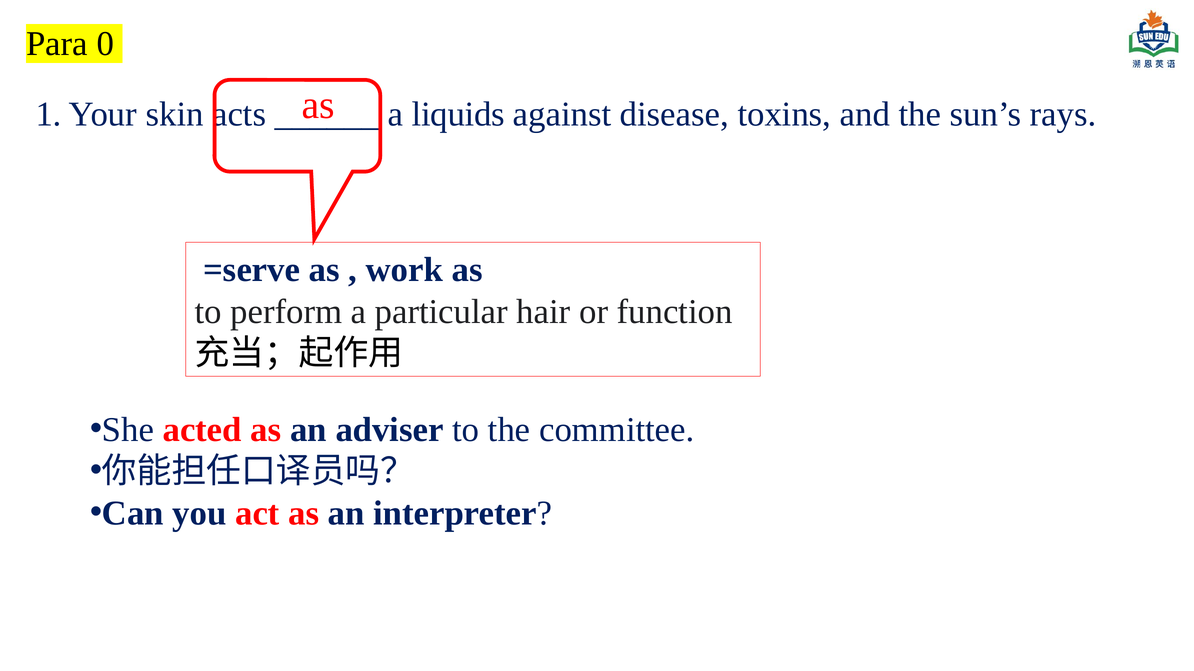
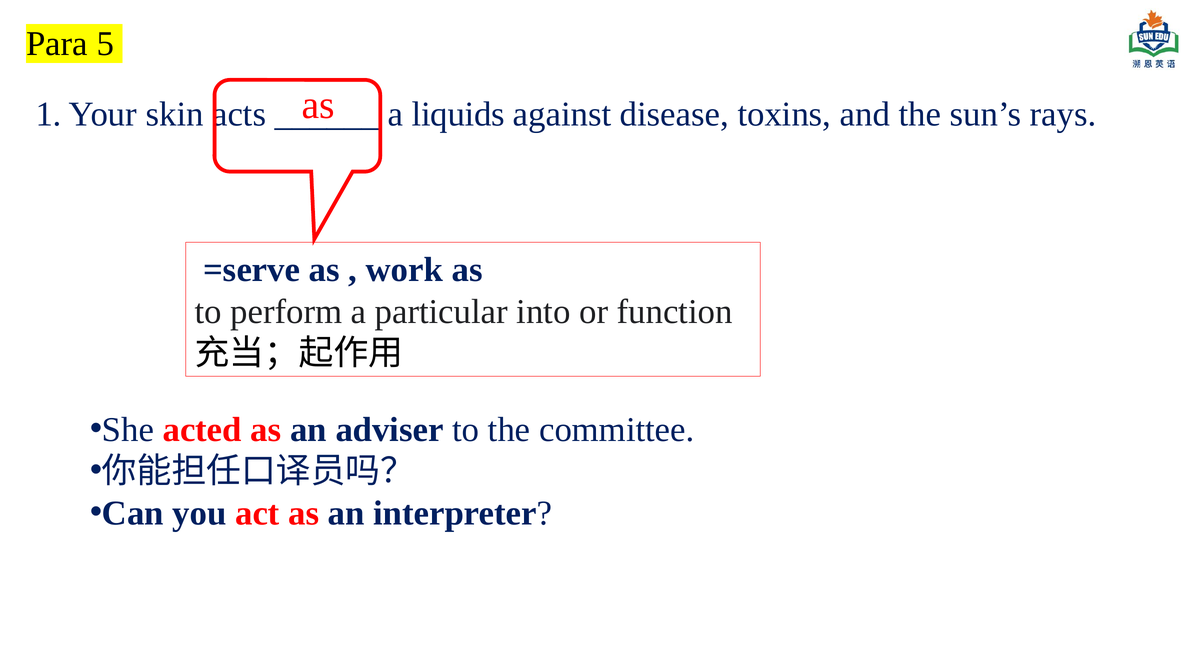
0: 0 -> 5 (105, 44)
hair: hair -> into (544, 312)
